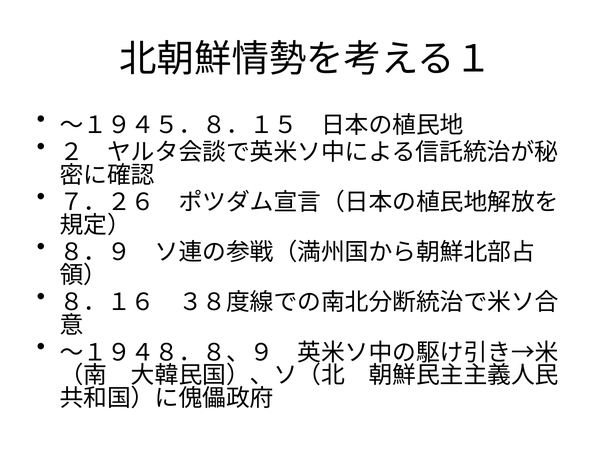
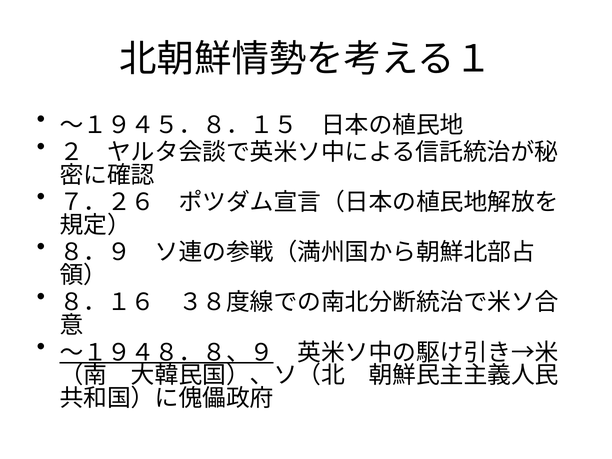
～１９４８．８、９ underline: none -> present (167, 353)
